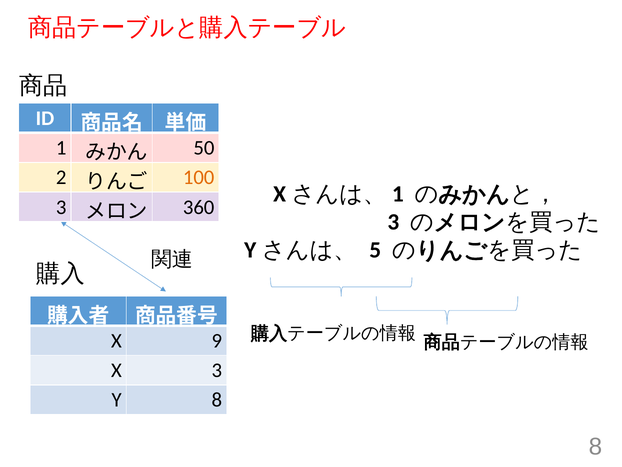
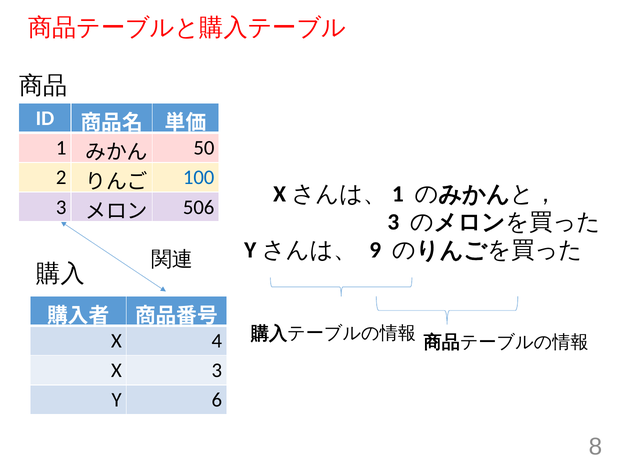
100 colour: orange -> blue (199, 177)
360: 360 -> 506 (199, 207)
5: 5 -> 9 (375, 250)
9: 9 -> 4 (217, 341)
Y 8: 8 -> 6 (217, 400)
